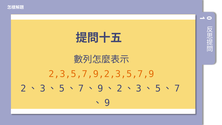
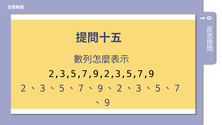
2,3,5,7,9,2,3,5,7,9 colour: orange -> black (101, 74)
